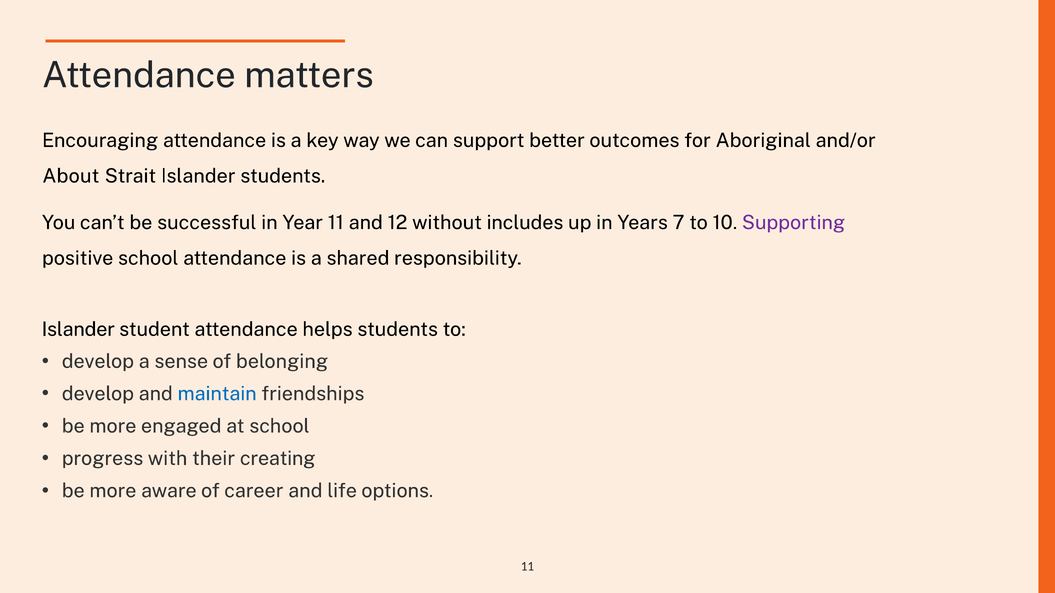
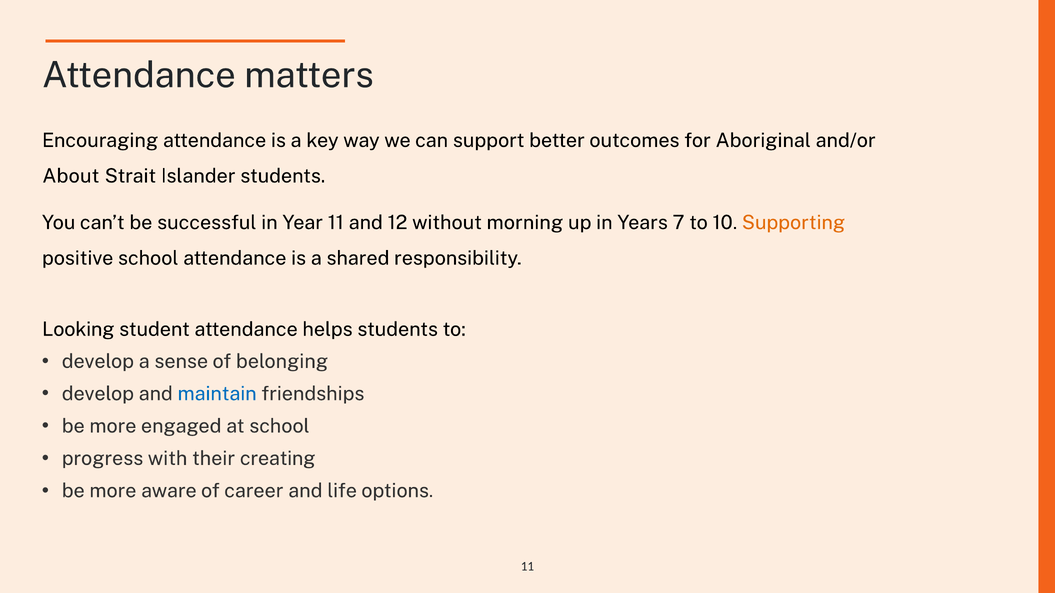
includes: includes -> morning (525, 223)
Supporting colour: purple -> orange (793, 223)
Islander: Islander -> Looking (78, 330)
